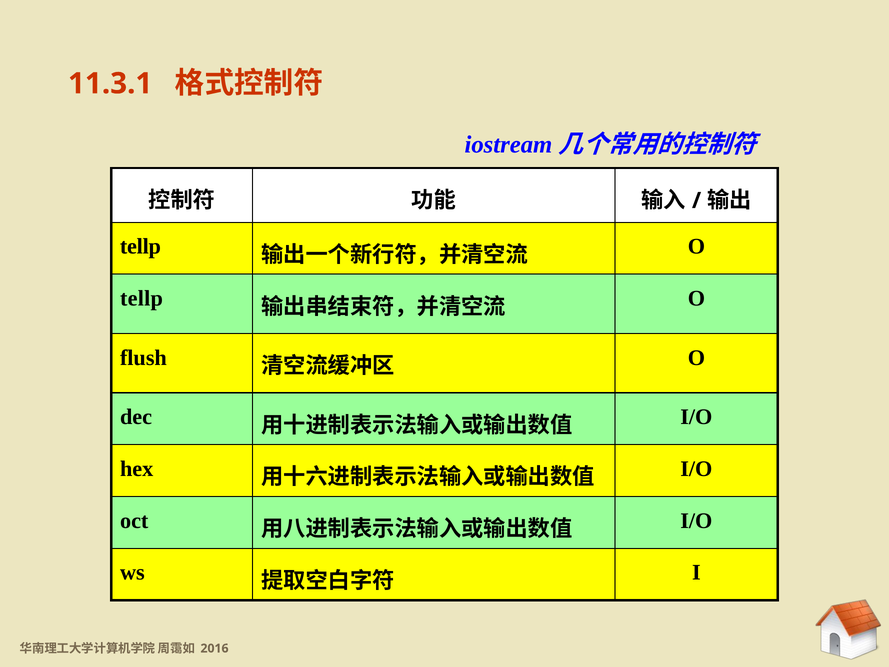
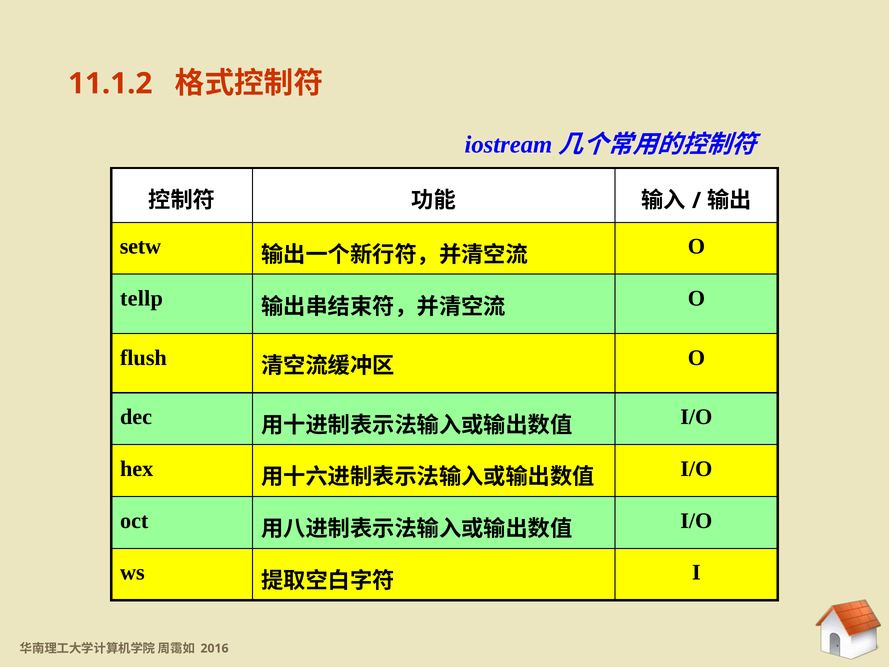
11.3.1: 11.3.1 -> 11.1.2 (110, 83)
tellp: tellp -> setw (140, 247)
